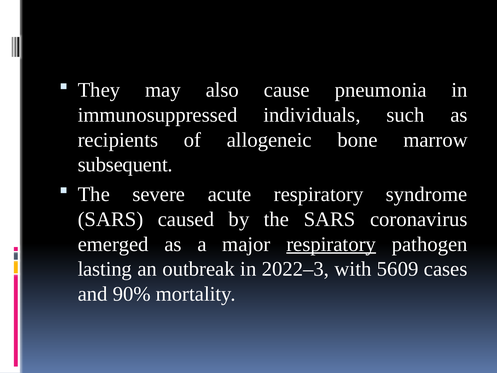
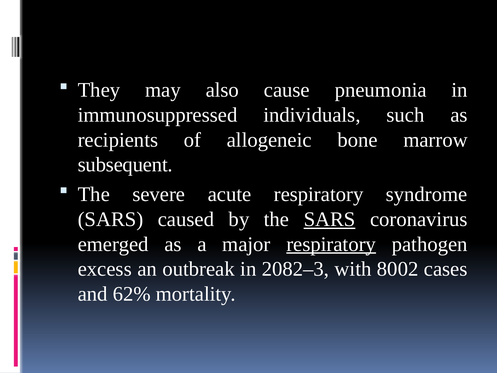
SARS underline: none -> present (330, 219)
lasting: lasting -> excess (105, 269)
2022–3: 2022–3 -> 2082–3 (296, 269)
5609: 5609 -> 8002 (398, 269)
90%: 90% -> 62% (132, 294)
